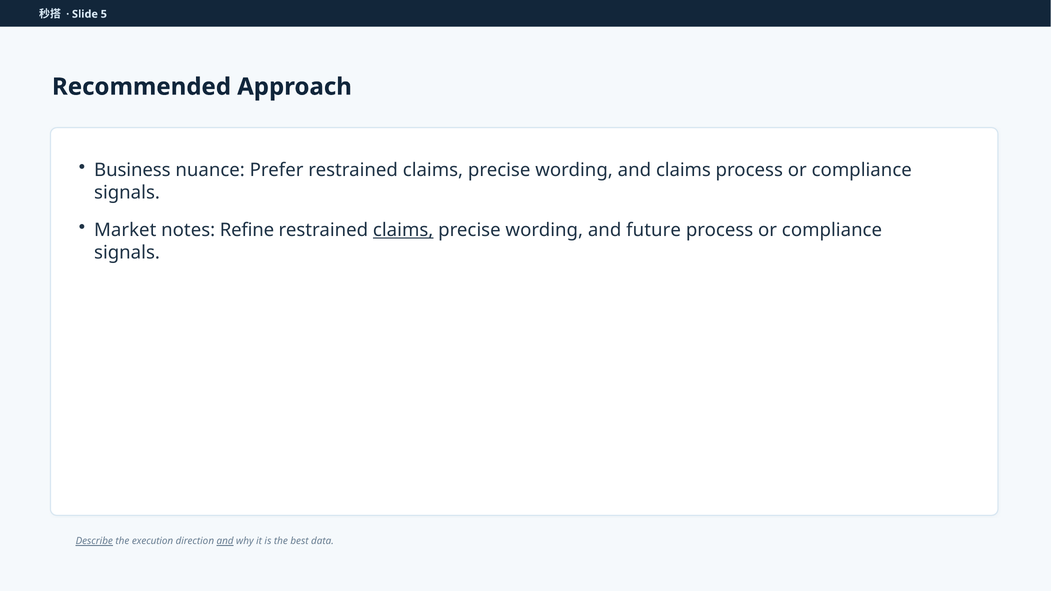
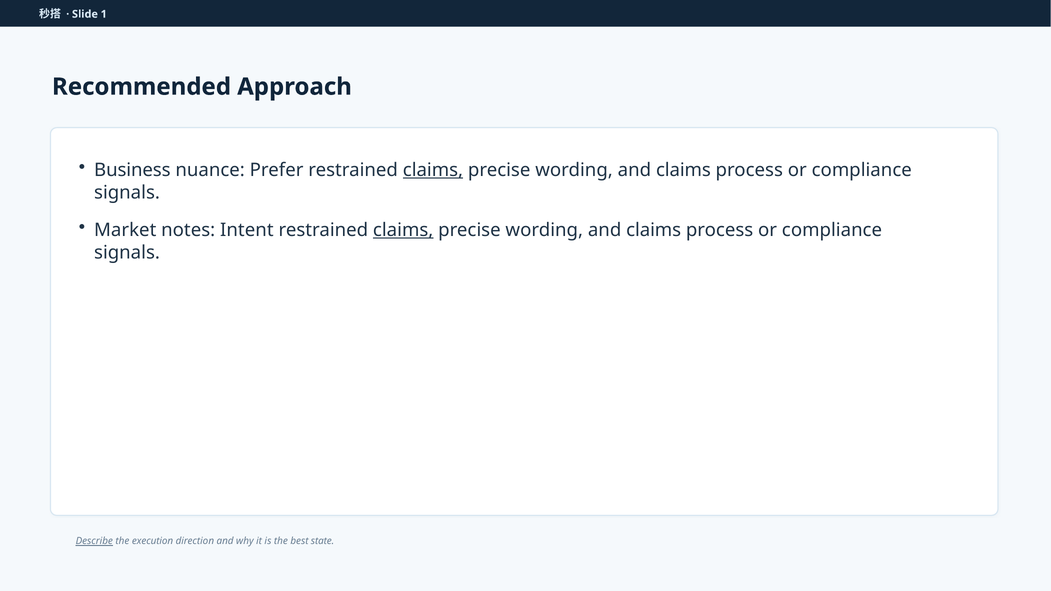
5: 5 -> 1 (104, 14)
claims underline: none -> present (433, 170)
Refine: Refine -> Intent (247, 230)
future: future -> claims (654, 230)
and underline: present -> none (225, 541)
data: data -> state (323, 541)
